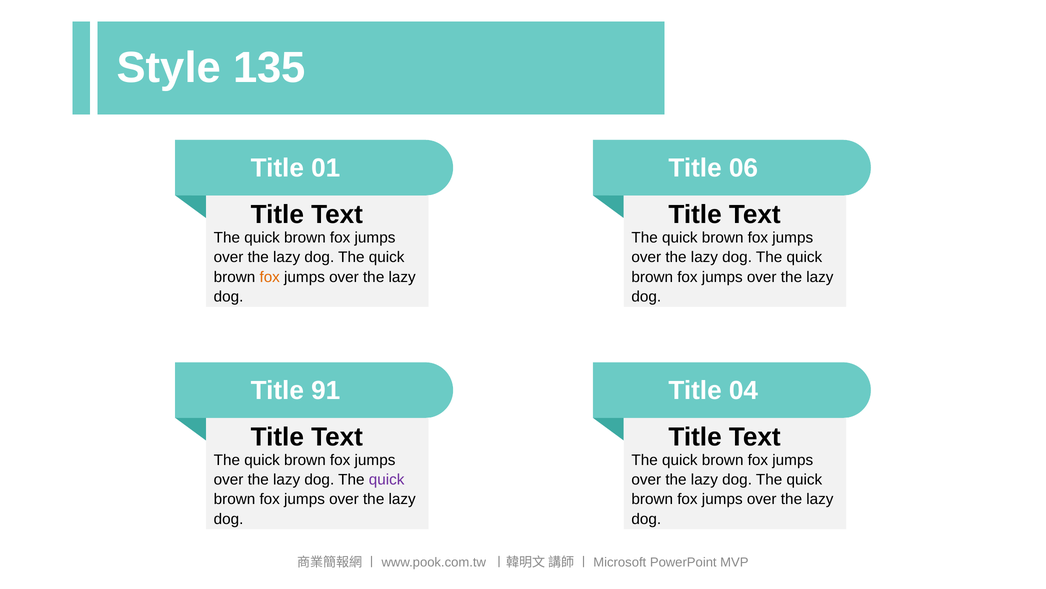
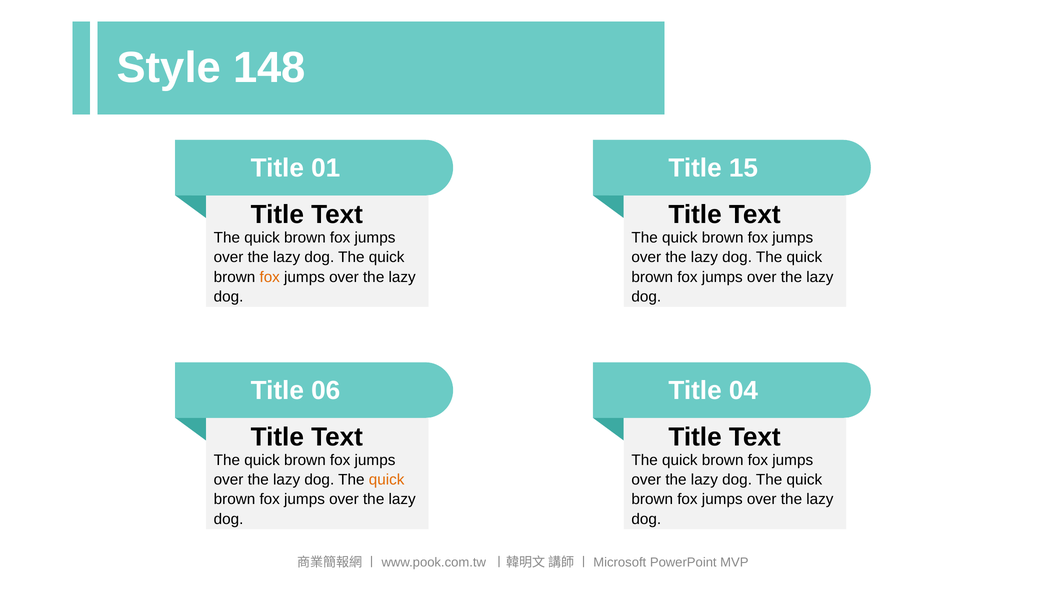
135: 135 -> 148 (269, 68)
06: 06 -> 15 (744, 168)
91: 91 -> 06 (326, 390)
quick colour: purple -> orange (387, 479)
